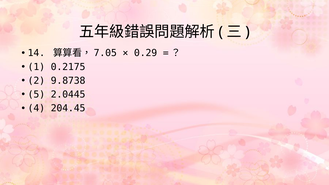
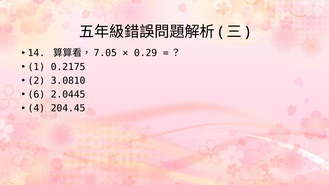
9.8738: 9.8738 -> 3.0810 (68, 81)
5: 5 -> 6 (36, 94)
